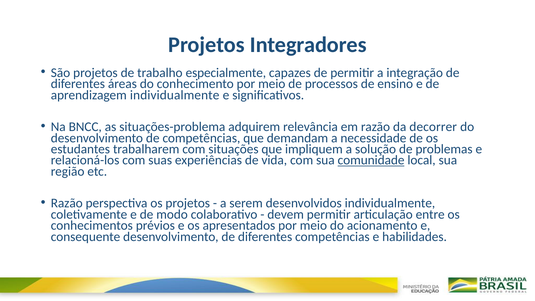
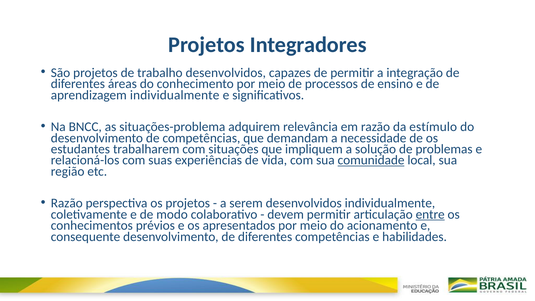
trabalho especialmente: especialmente -> desenvolvidos (226, 73)
decorrer: decorrer -> estímulo (433, 127)
entre underline: none -> present (430, 214)
